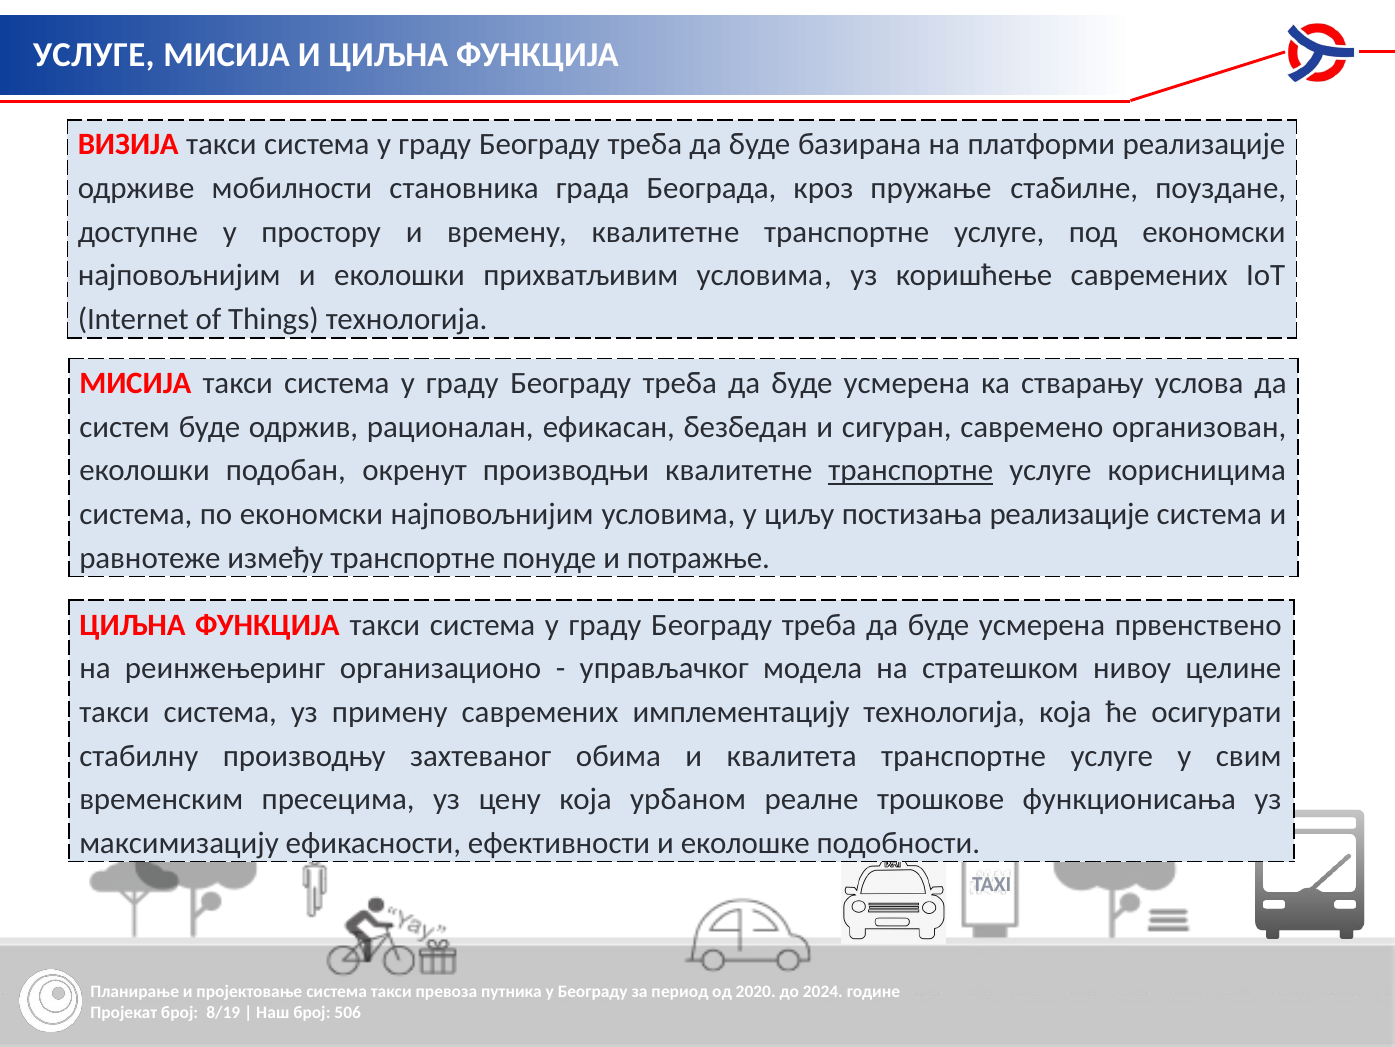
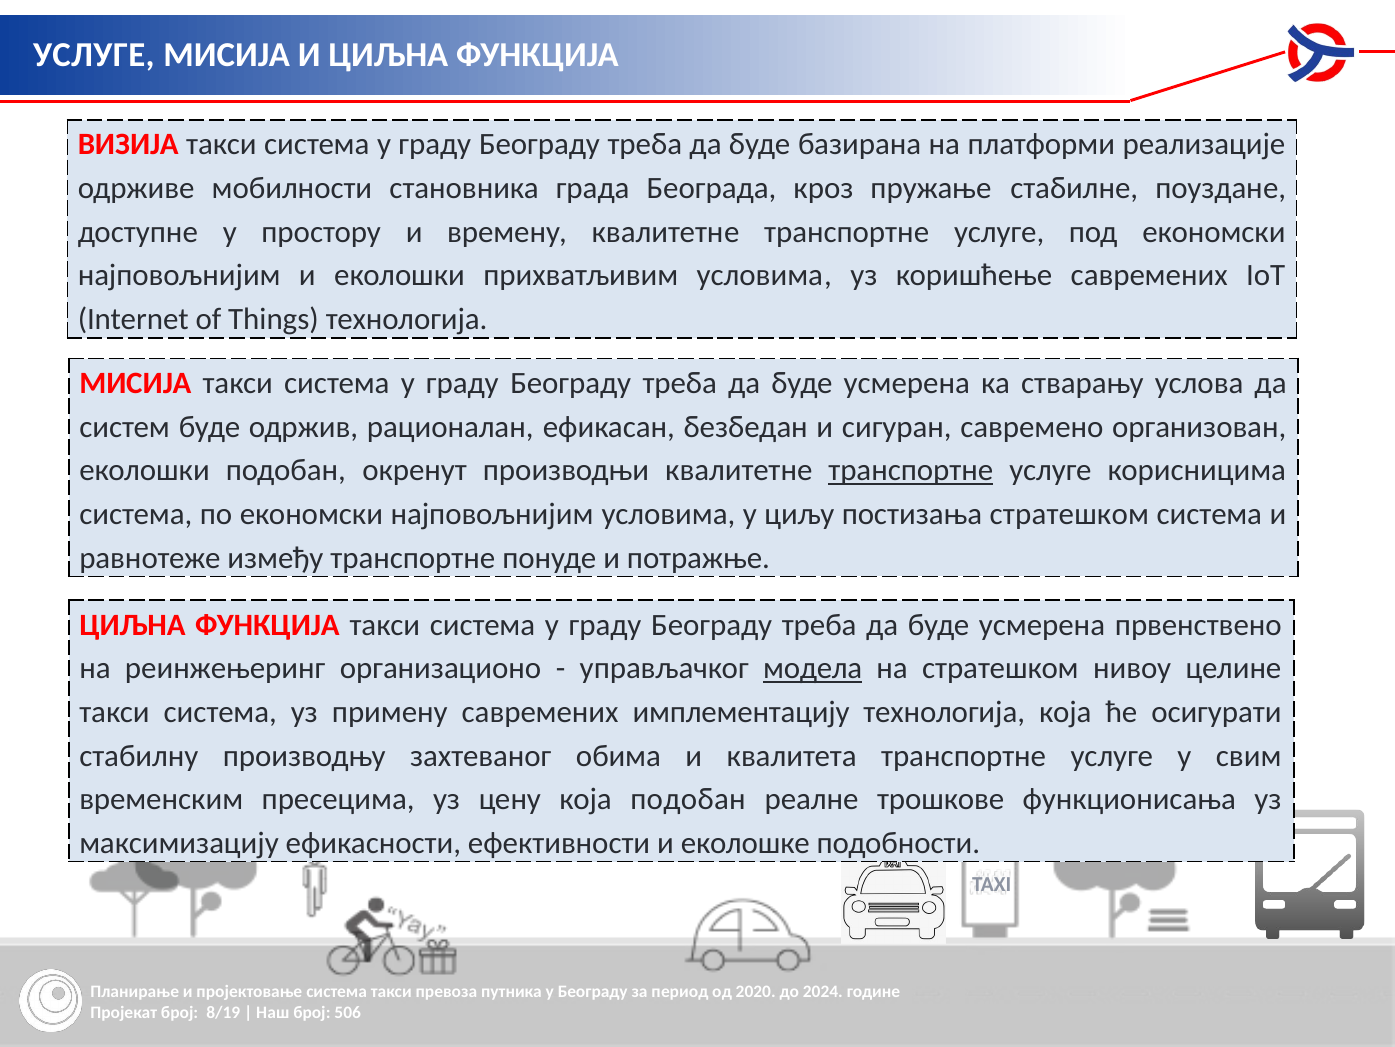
постизања реализације: реализације -> стратешком (1069, 514)
модела underline: none -> present (813, 668)
која урбаном: урбаном -> подобан (688, 799)
